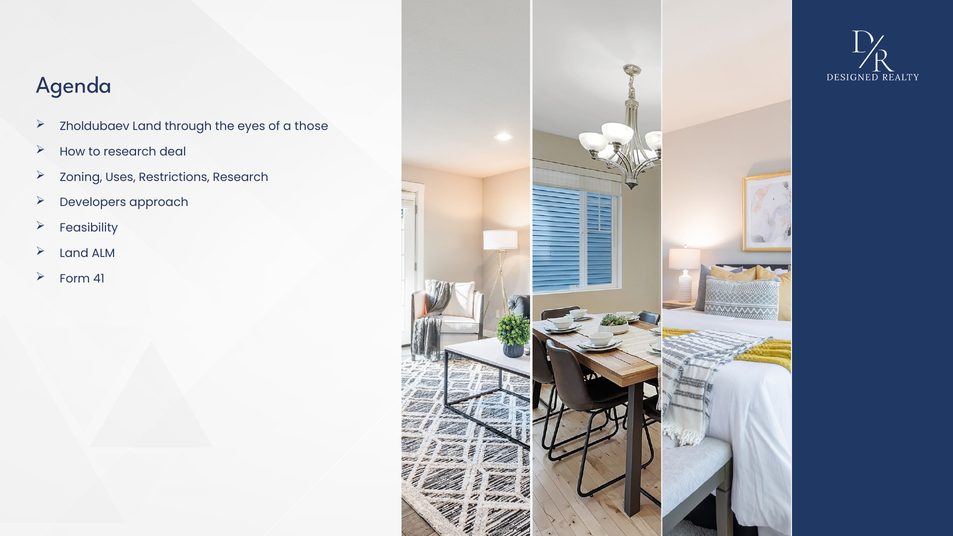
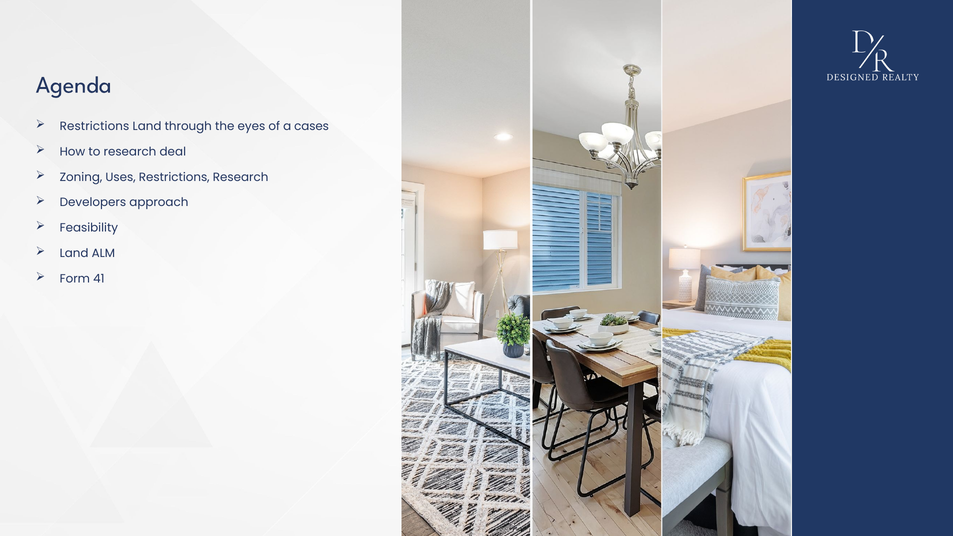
Zholdubaev: Zholdubaev -> Restrictions (94, 126)
those: those -> cases (312, 126)
